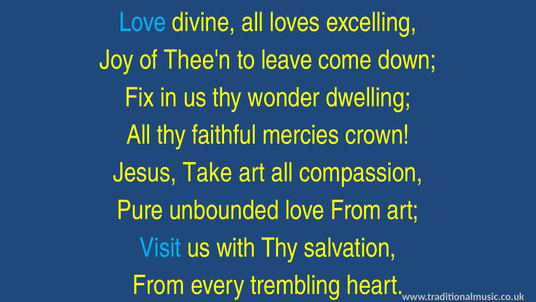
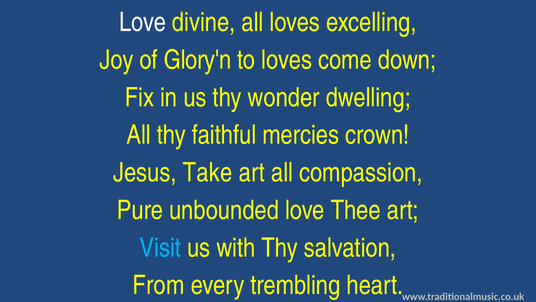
Love colour: light blue -> white (143, 22)
Thee'n: Thee'n -> Glory'n (198, 60)
to leave: leave -> loves (287, 60)
love From: From -> Thee (356, 210)
